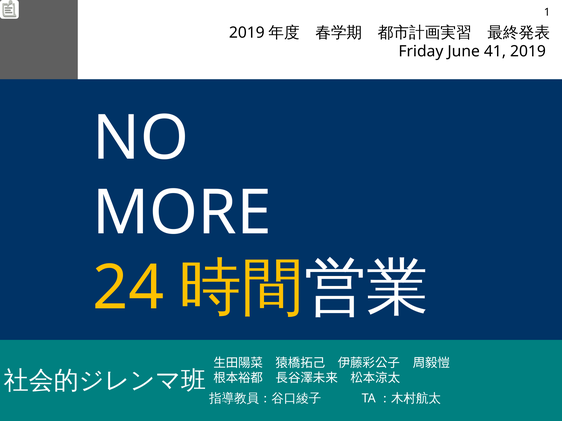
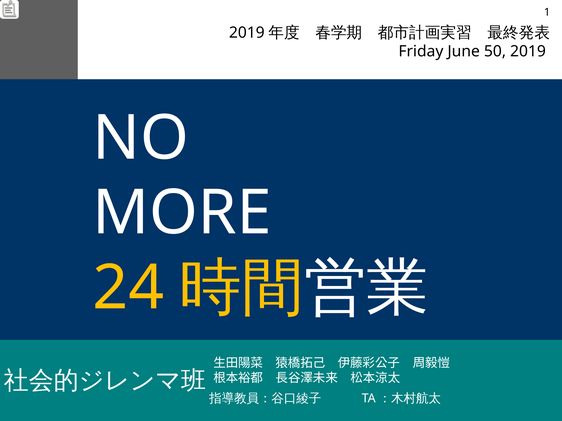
41: 41 -> 50 (495, 51)
